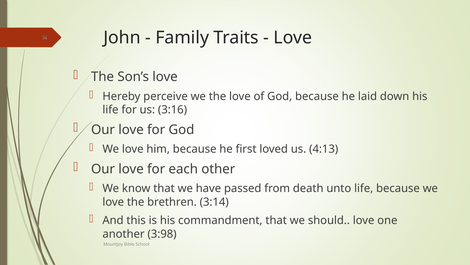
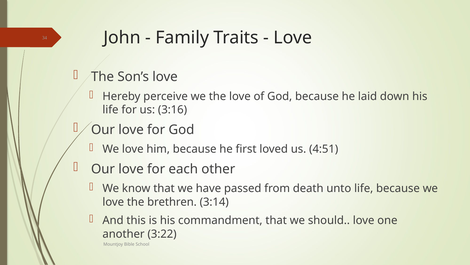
4:13: 4:13 -> 4:51 (324, 149)
3:98: 3:98 -> 3:22 (162, 233)
